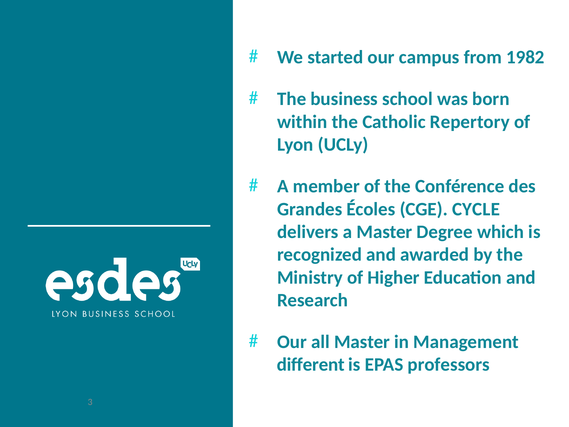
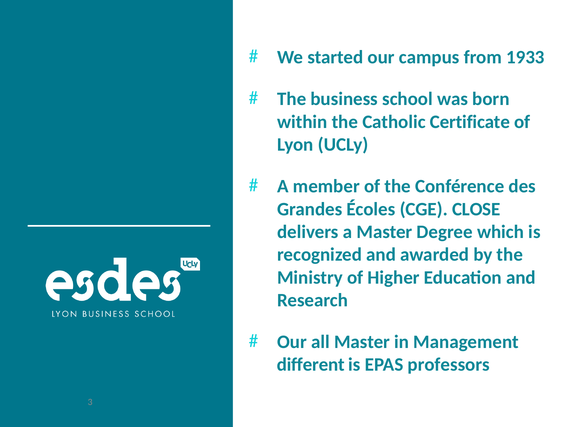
1982: 1982 -> 1933 (525, 57)
Repertory: Repertory -> Certificate (470, 122)
CYCLE: CYCLE -> CLOSE (476, 209)
